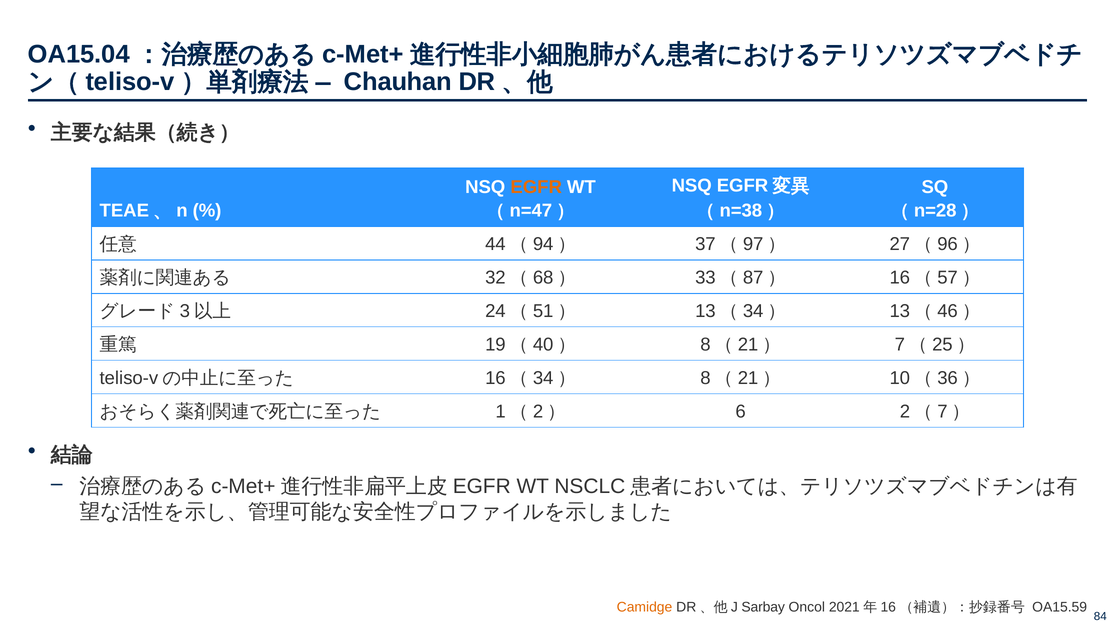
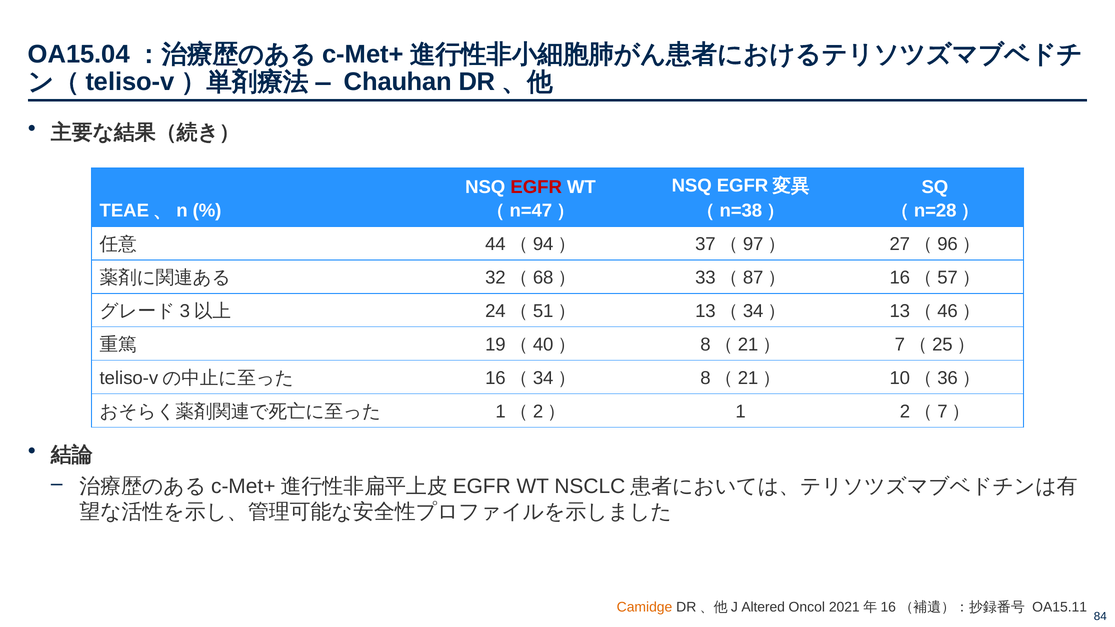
EGFR colour: orange -> red (536, 187)
6: 6 -> 1 (741, 412)
Sarbay: Sarbay -> Altered (763, 607)
OA15.59: OA15.59 -> OA15.11 (1060, 607)
